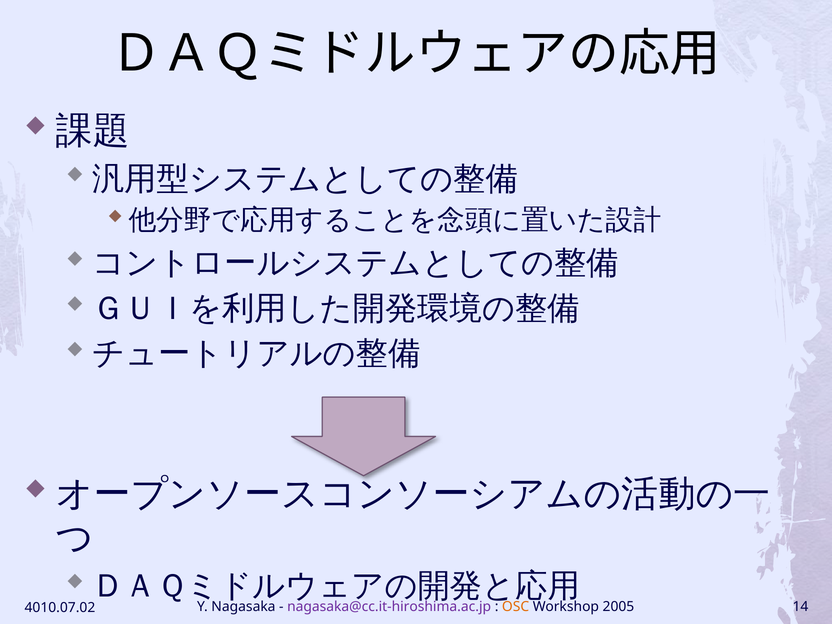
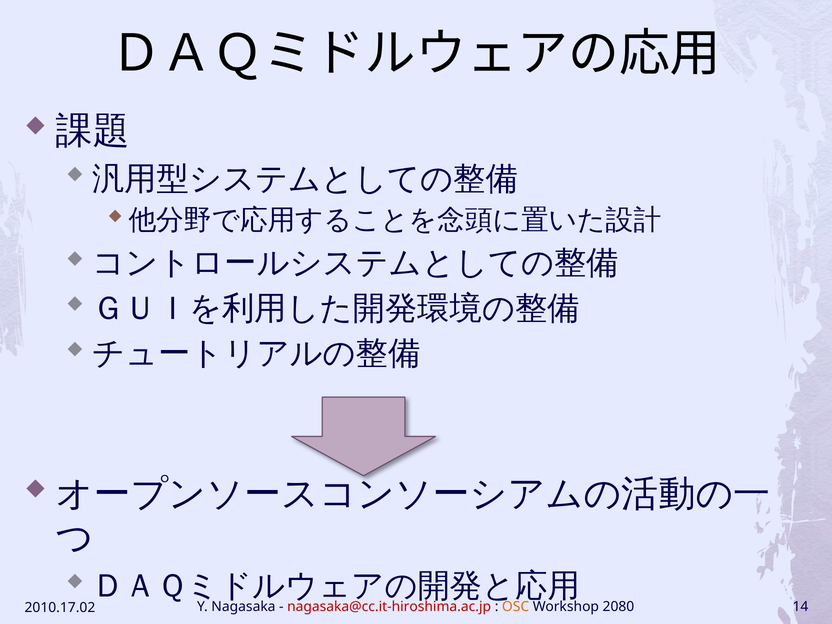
nagasaka@cc.it-hiroshima.ac.jp colour: purple -> red (389, 607)
2005: 2005 -> 2080 (618, 607)
4010.07.02: 4010.07.02 -> 2010.17.02 (60, 608)
